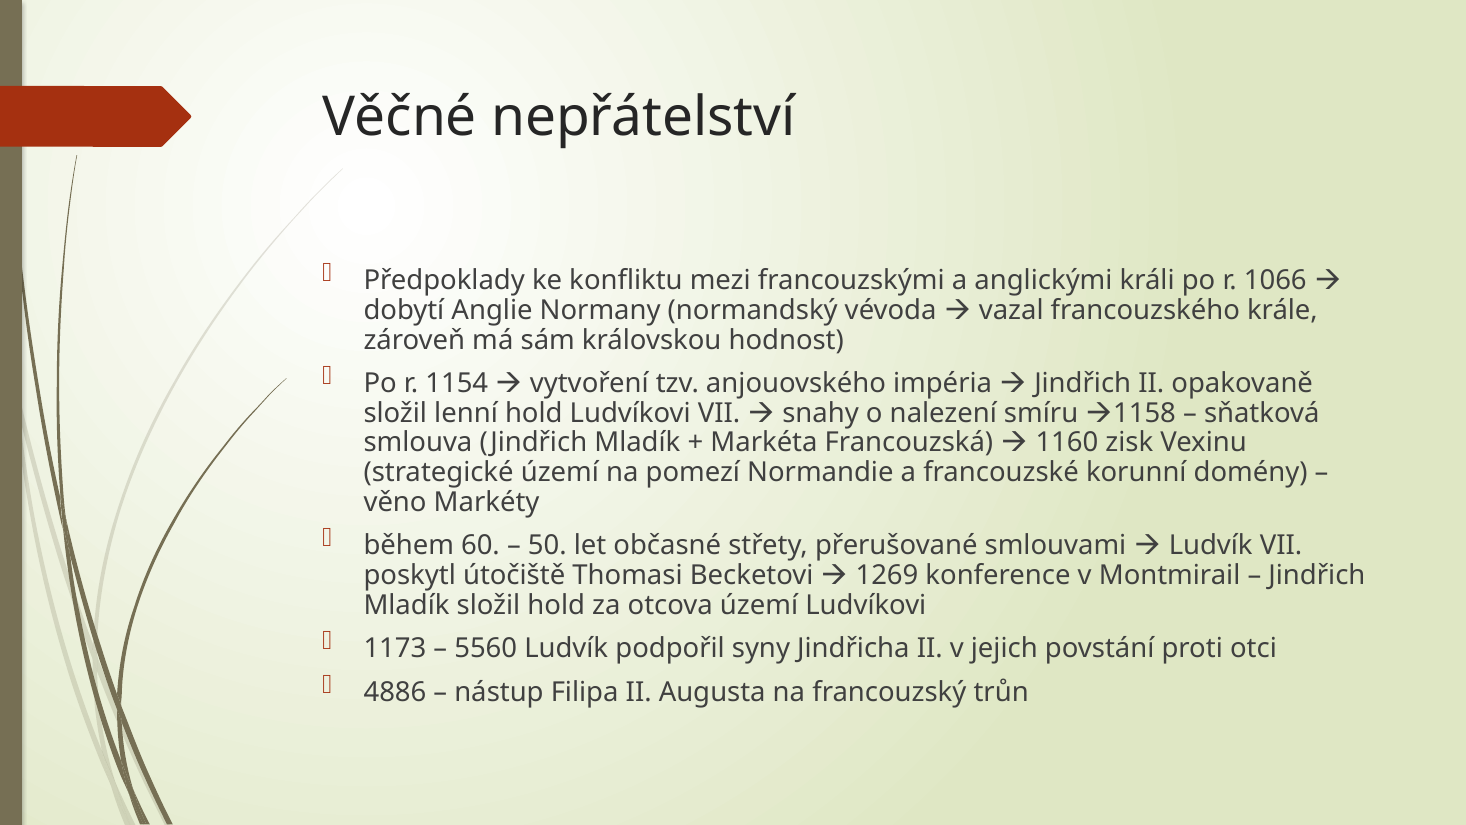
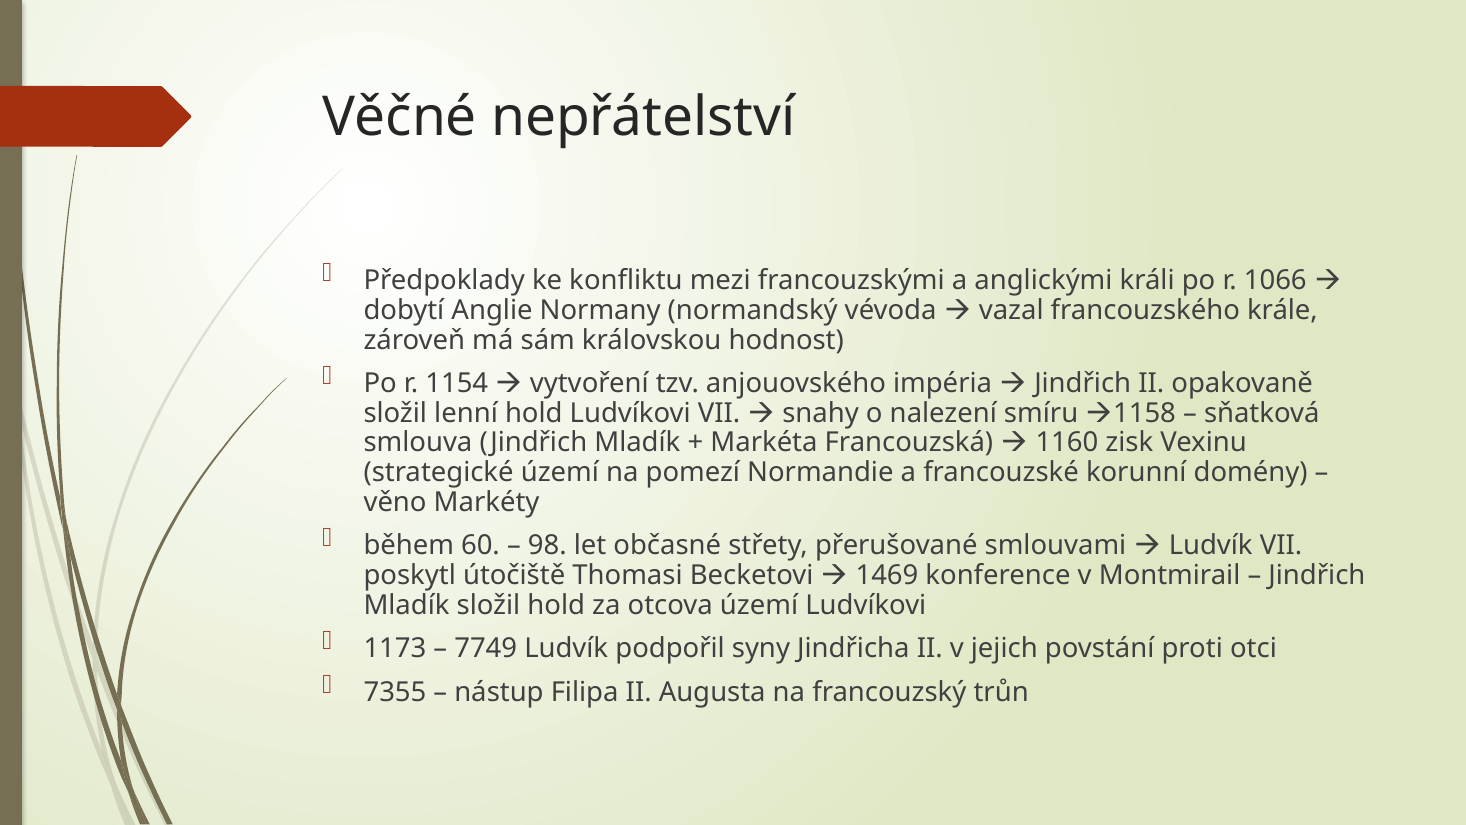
50: 50 -> 98 (547, 545)
1269: 1269 -> 1469 (887, 575)
5560: 5560 -> 7749 (486, 648)
4886: 4886 -> 7355 (395, 692)
